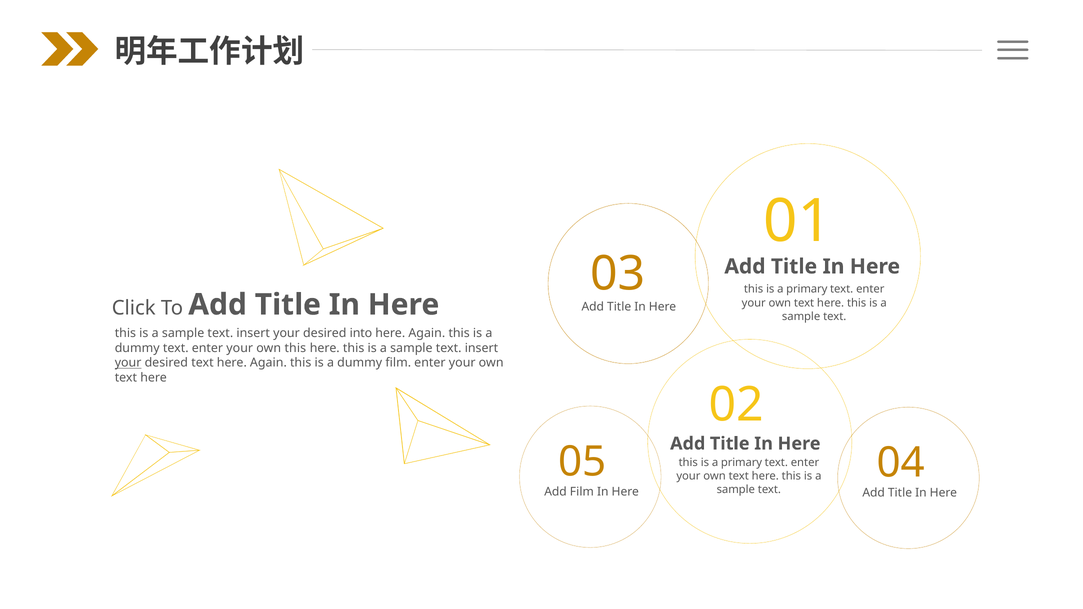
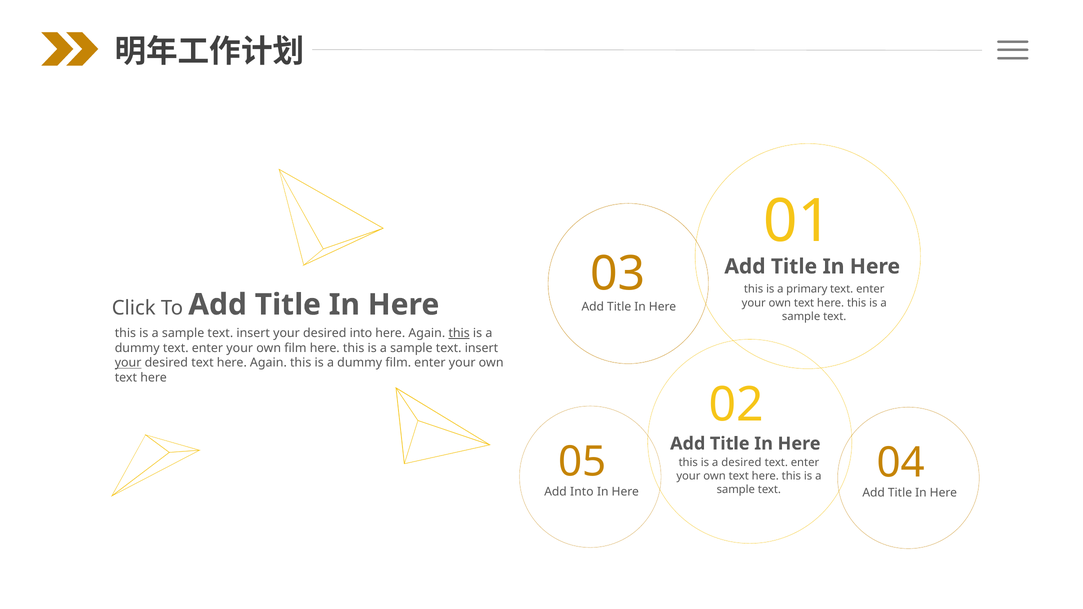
this underline: none -> present (459, 333)
own this: this -> film (295, 348)
primary: primary -> desired (741, 463)
Add Film: Film -> Into (582, 492)
